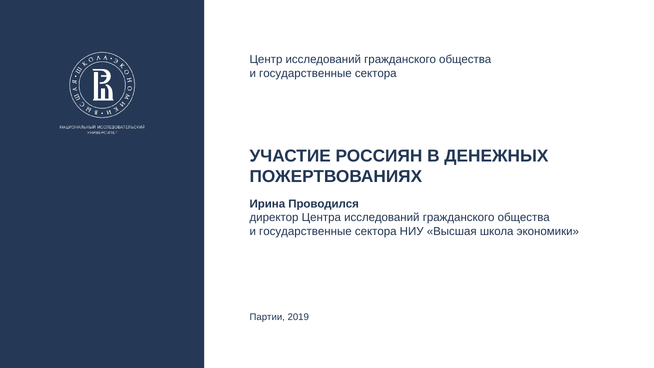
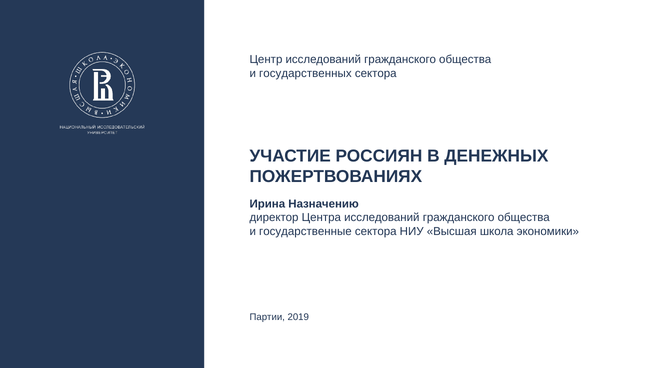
государственные: государственные -> государственных (305, 73)
Проводился: Проводился -> Назначению (324, 204)
